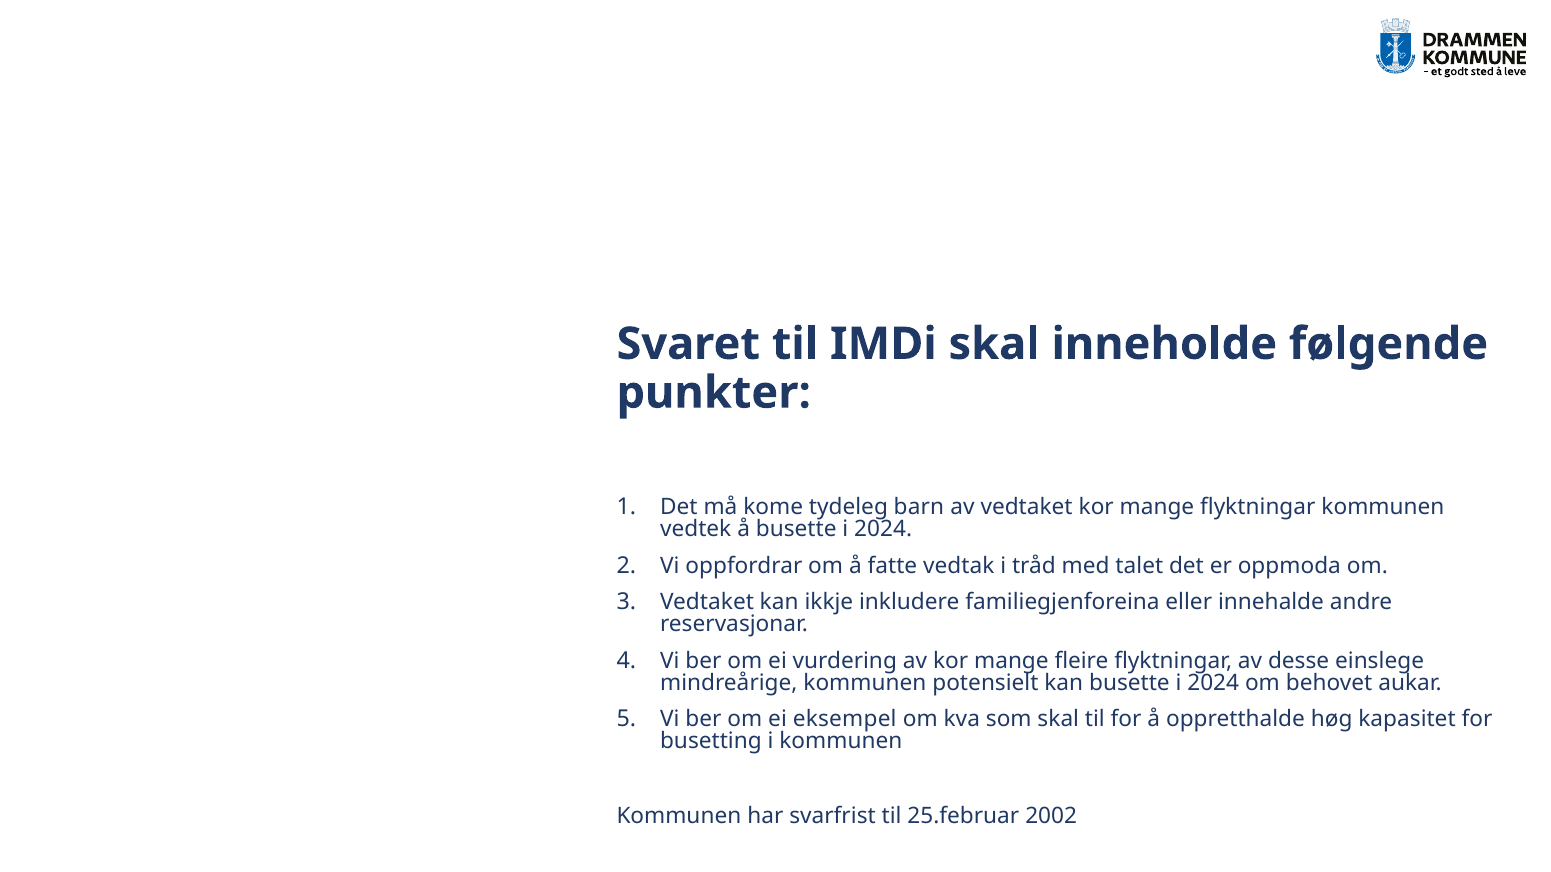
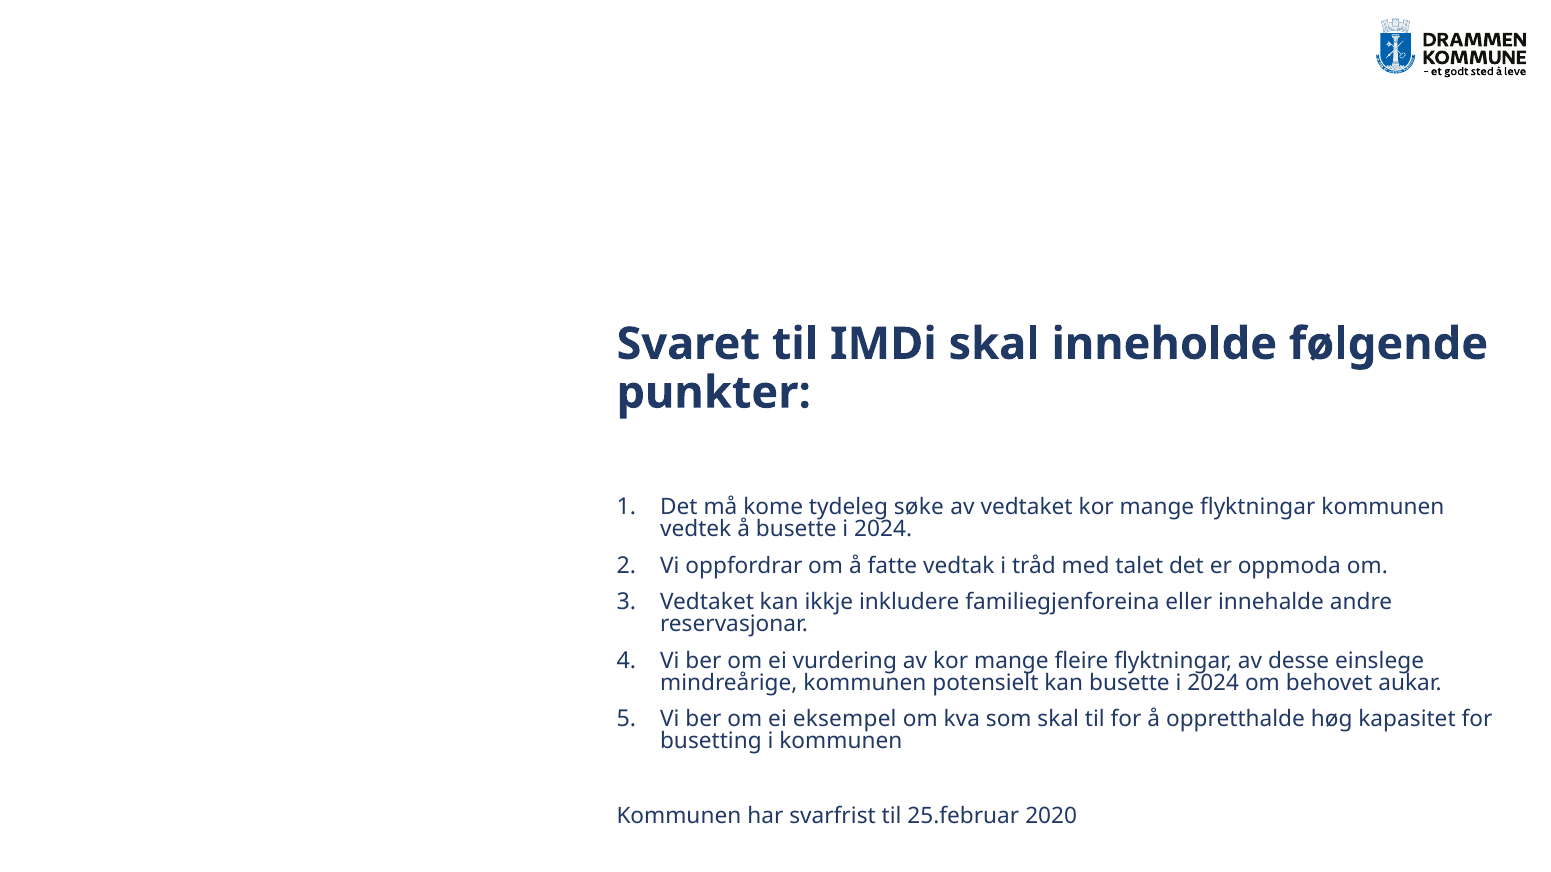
barn: barn -> søke (919, 507)
2002: 2002 -> 2020 (1051, 817)
